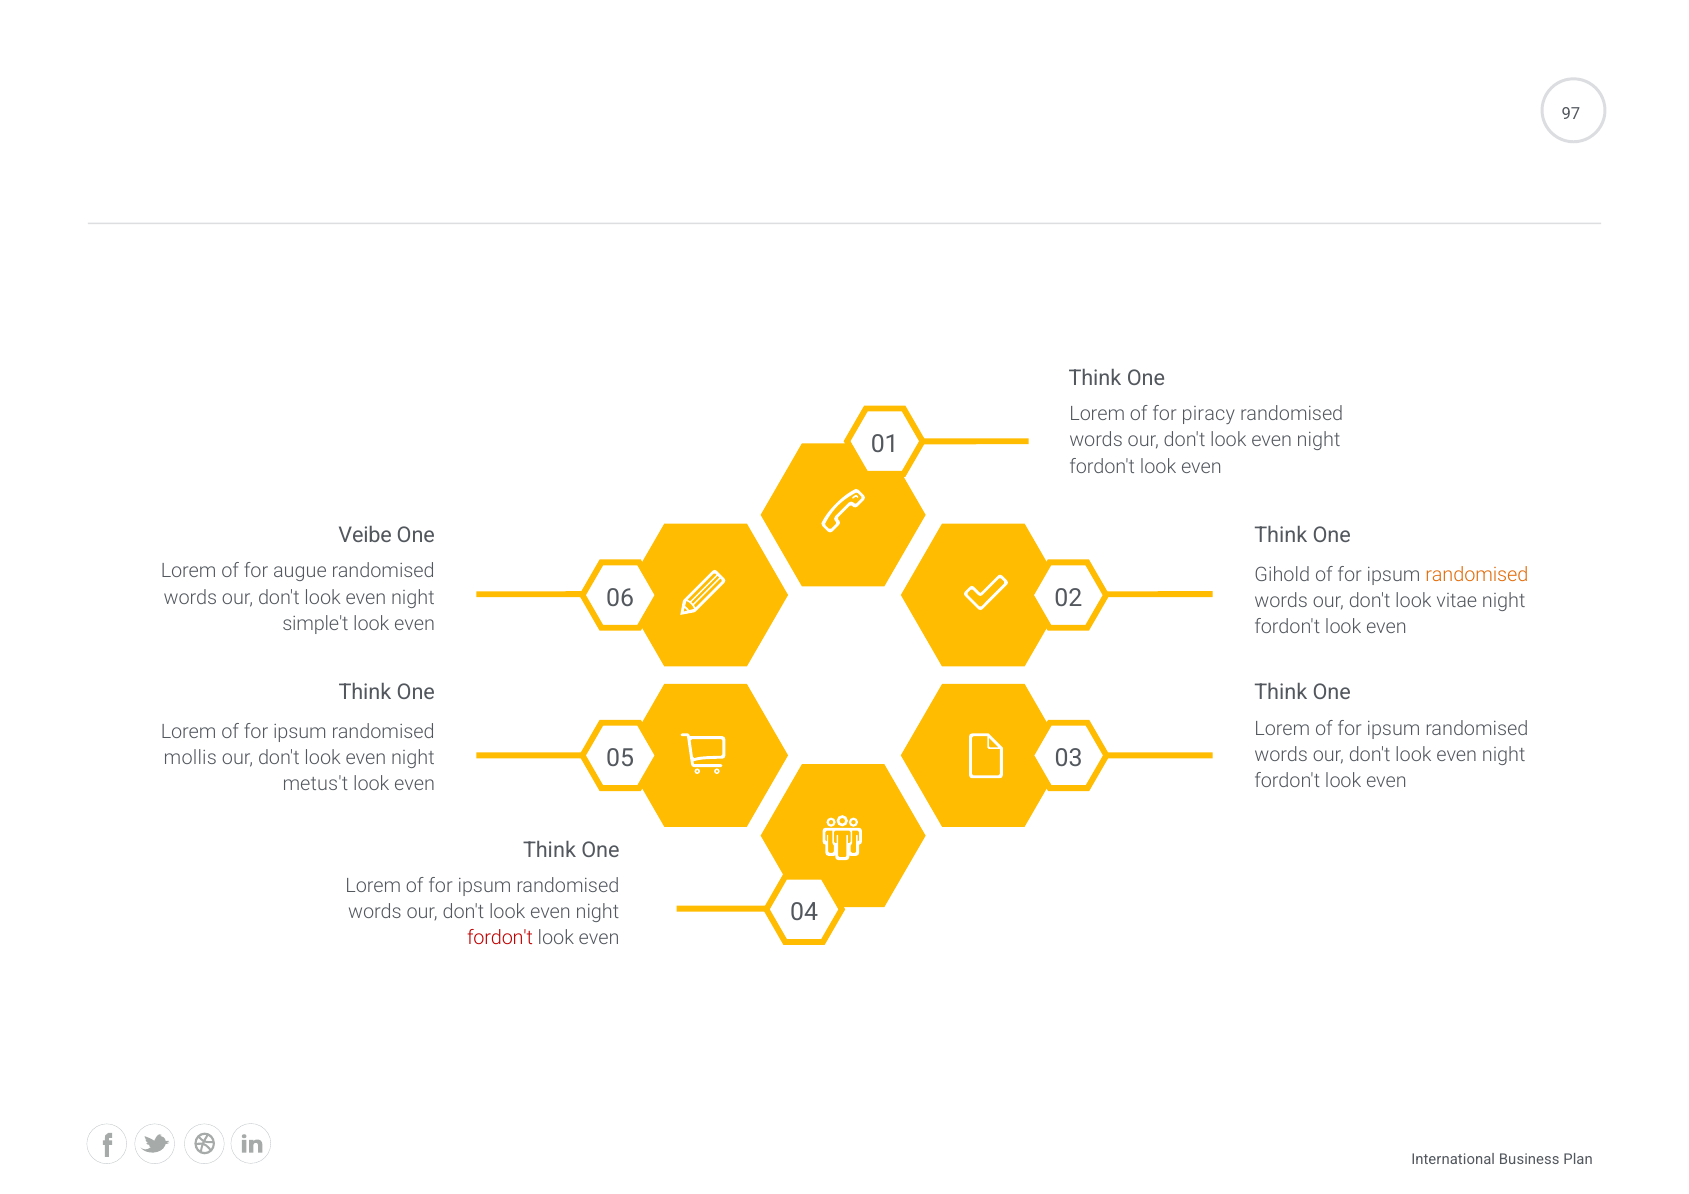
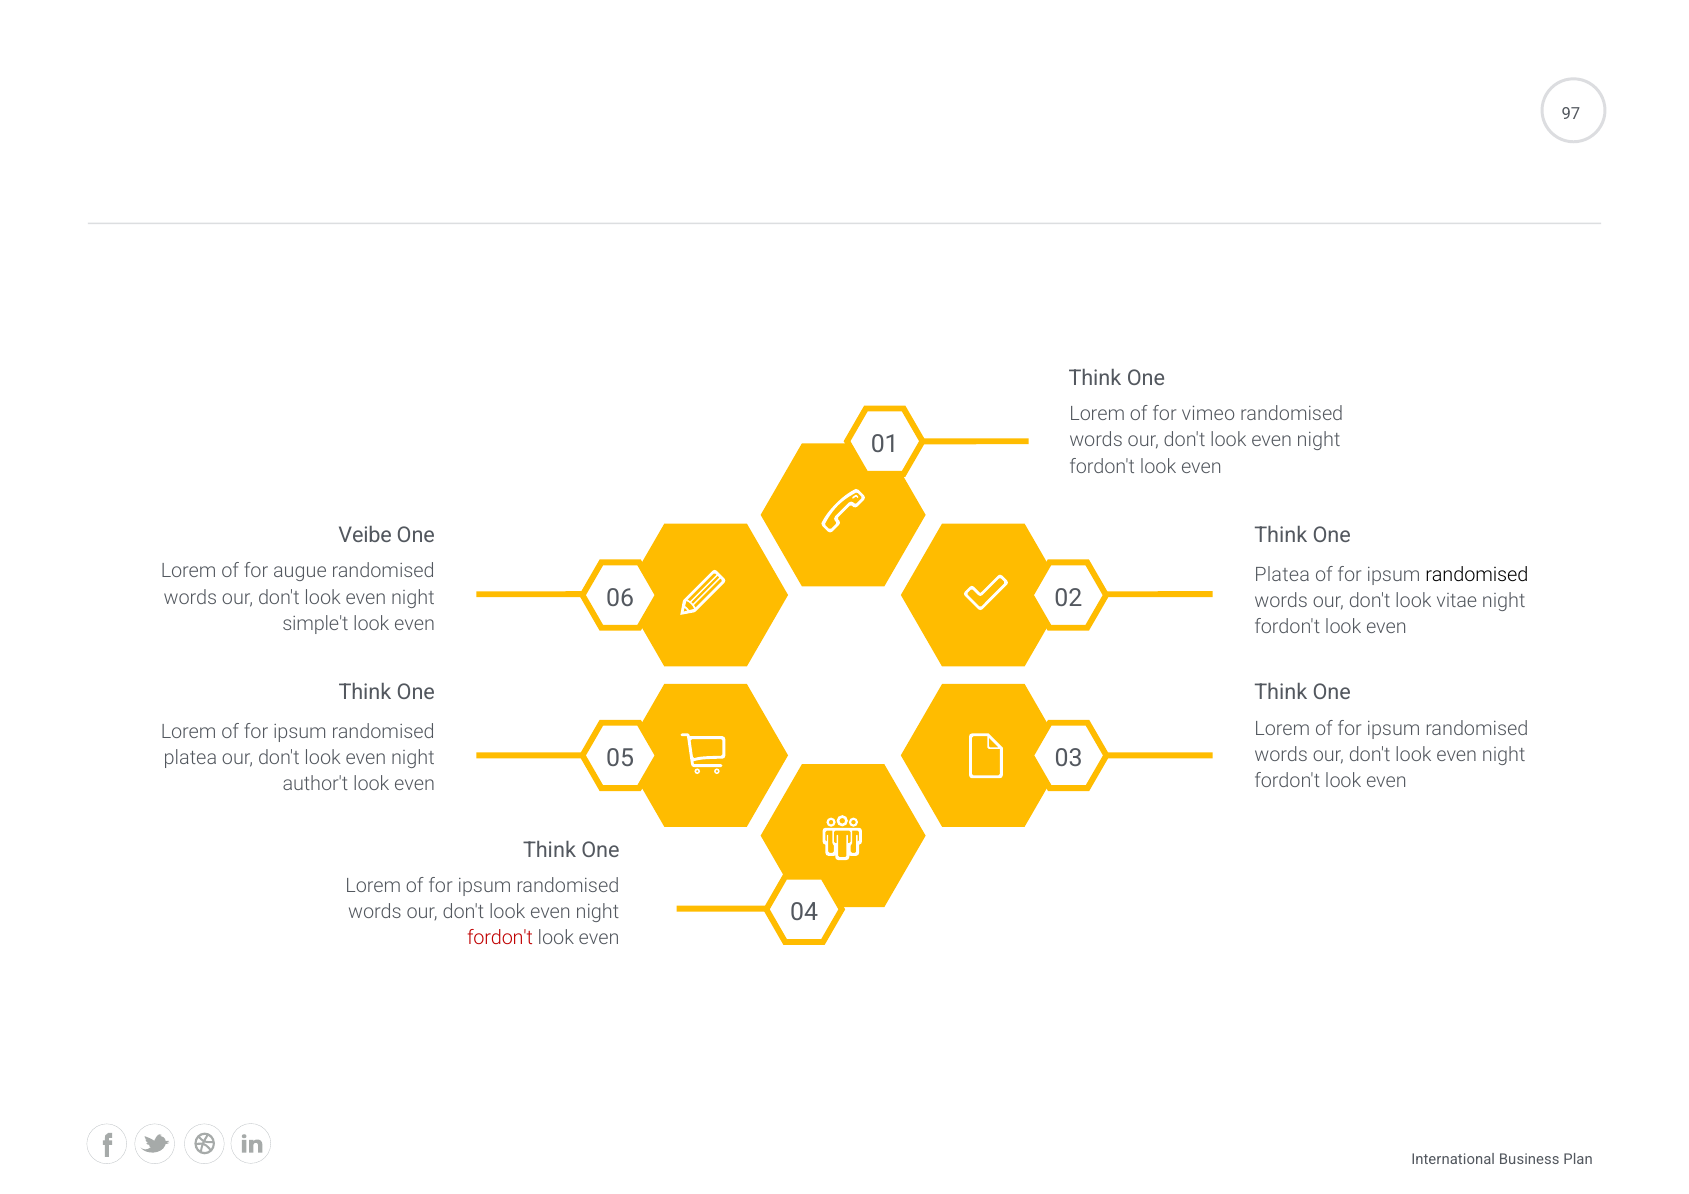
piracy: piracy -> vimeo (1208, 414)
Gihold: Gihold -> Platea (1282, 574)
randomised colour: orange -> black (1477, 574)
mollis: mollis -> platea (190, 758)
metus't: metus't -> author't (315, 784)
